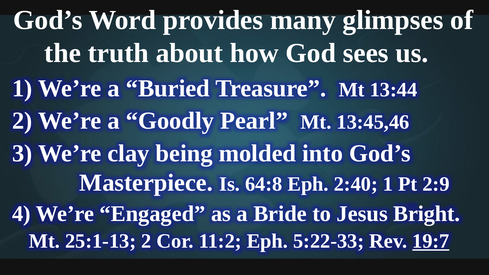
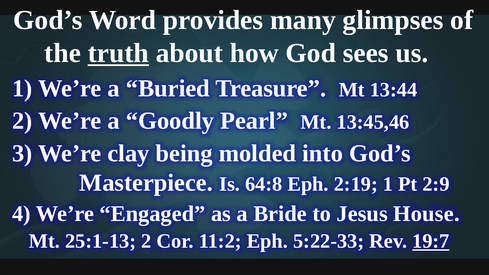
truth underline: none -> present (118, 53)
2:40: 2:40 -> 2:19 (356, 184)
Bright: Bright -> House (426, 214)
